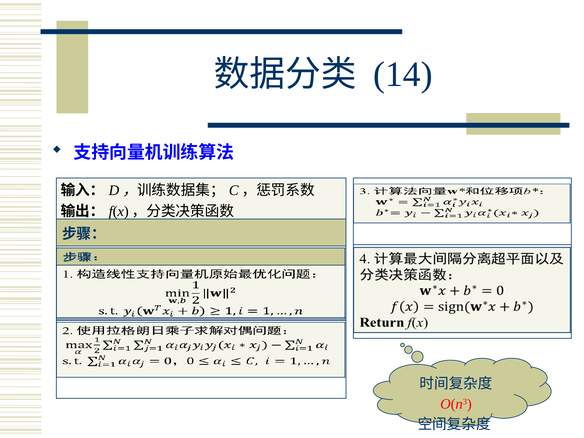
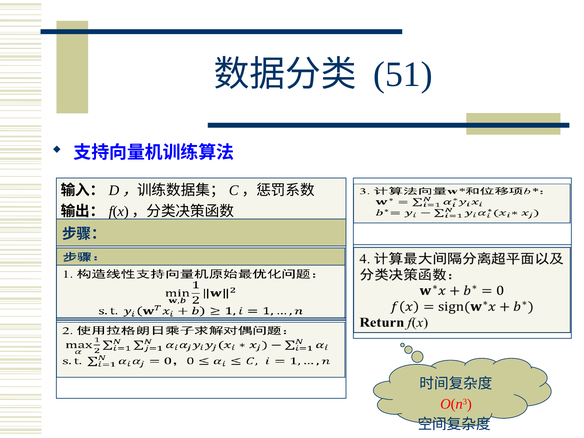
14: 14 -> 51 (403, 75)
